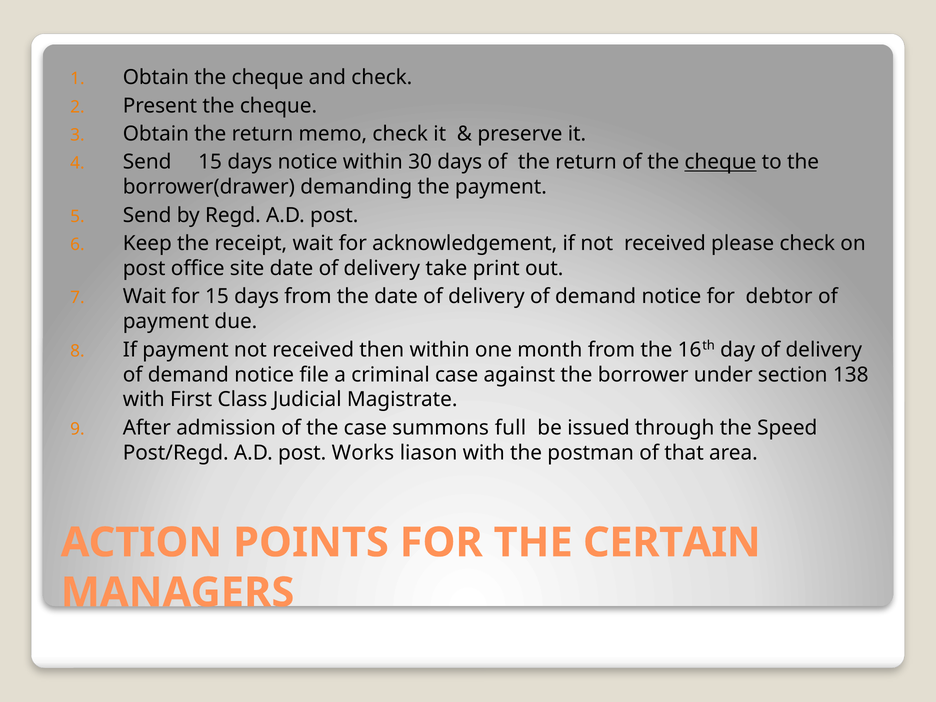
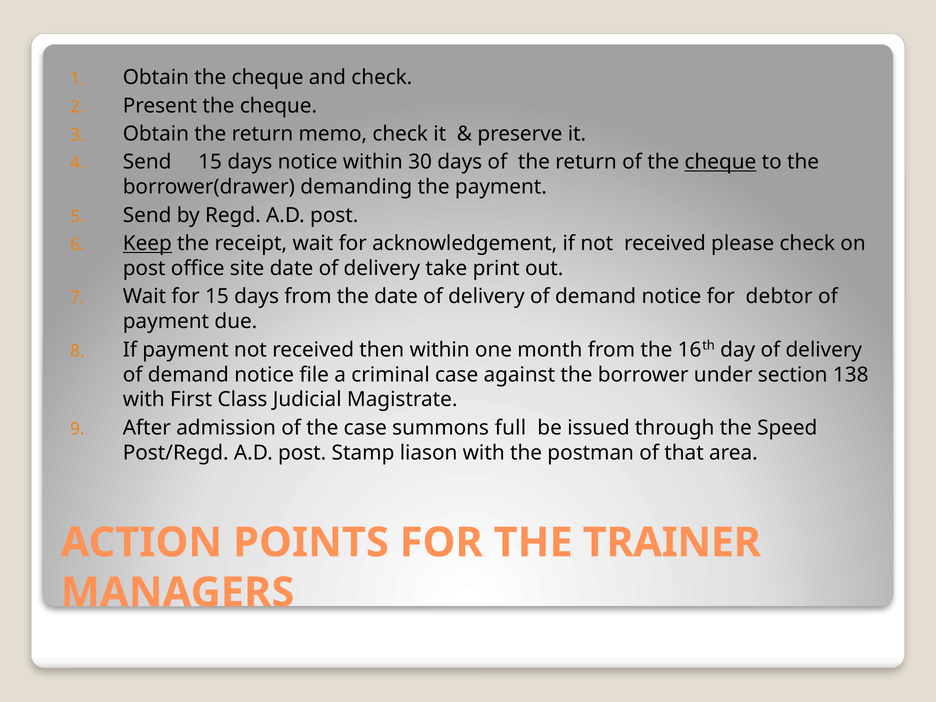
Keep underline: none -> present (147, 243)
Works: Works -> Stamp (363, 453)
CERTAIN: CERTAIN -> TRAINER (672, 543)
